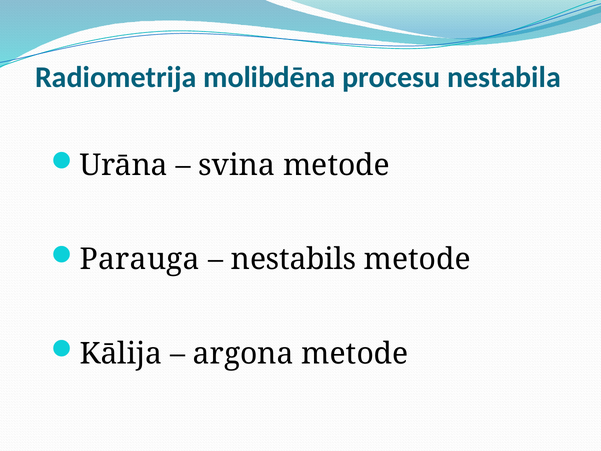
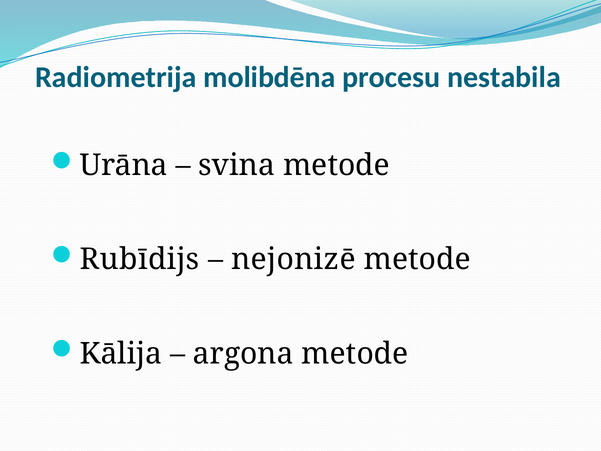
Parauga: Parauga -> Rubīdijs (140, 259)
nestabils: nestabils -> nejonizē (293, 259)
